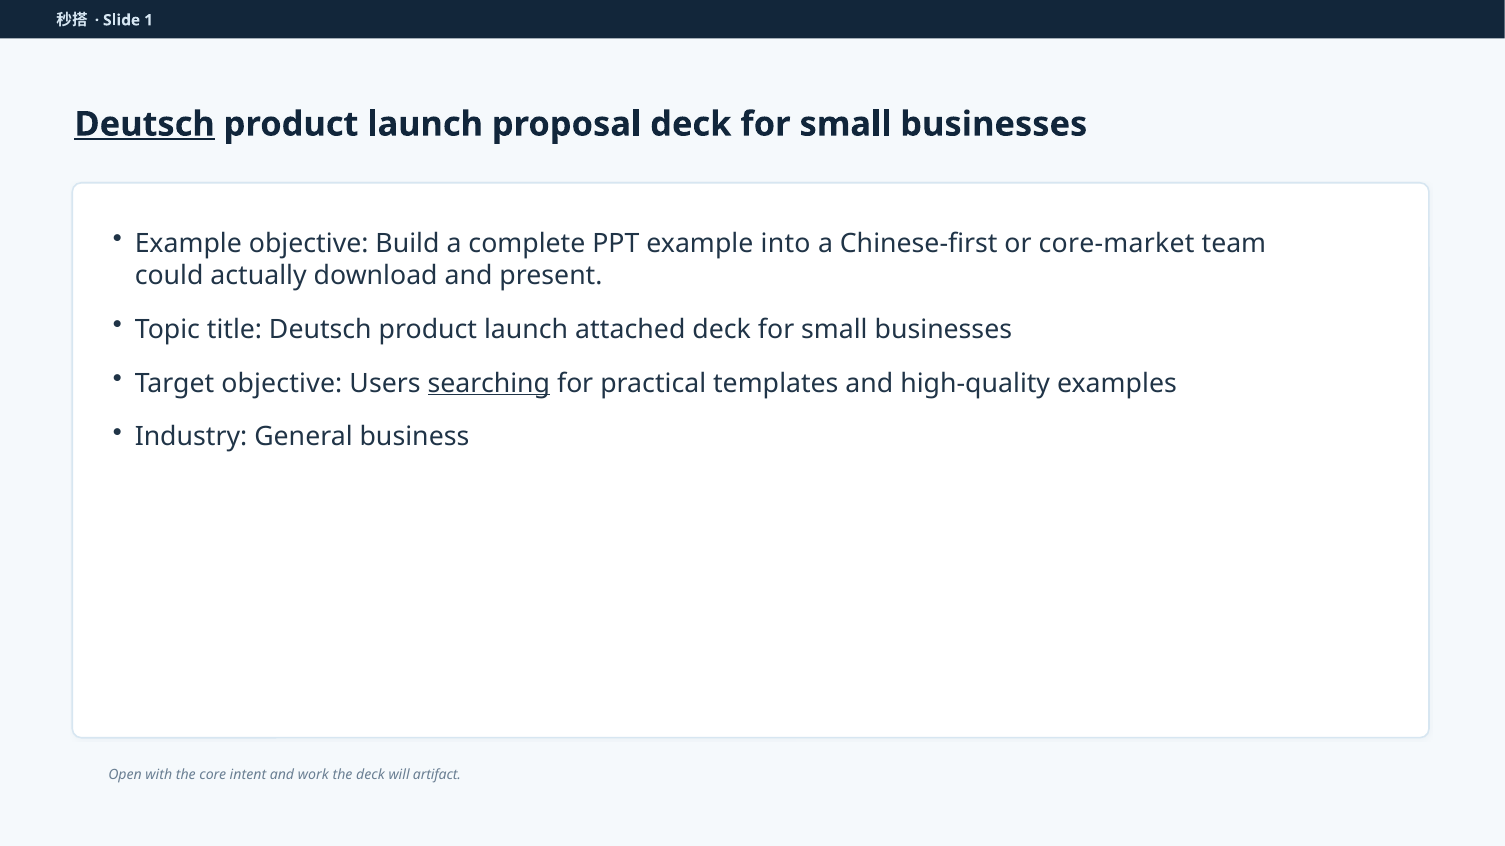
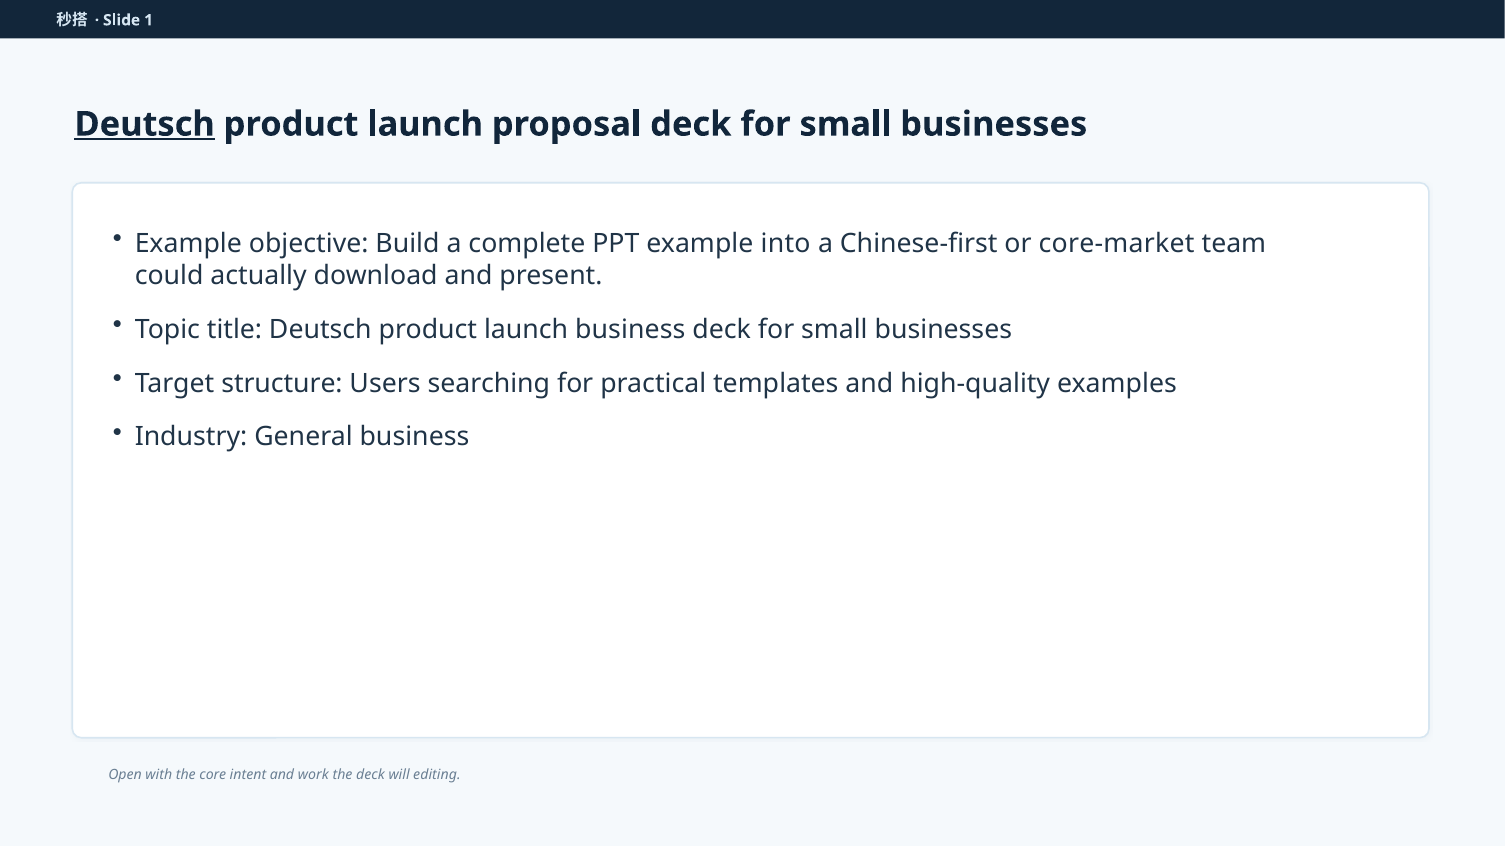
launch attached: attached -> business (630, 330)
Target objective: objective -> structure (282, 383)
searching underline: present -> none (489, 383)
artifact: artifact -> editing (437, 775)
